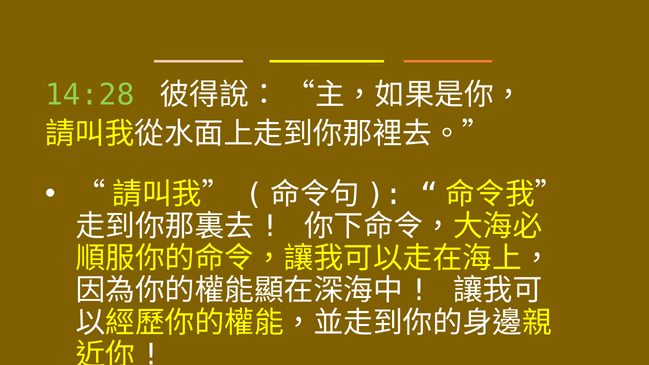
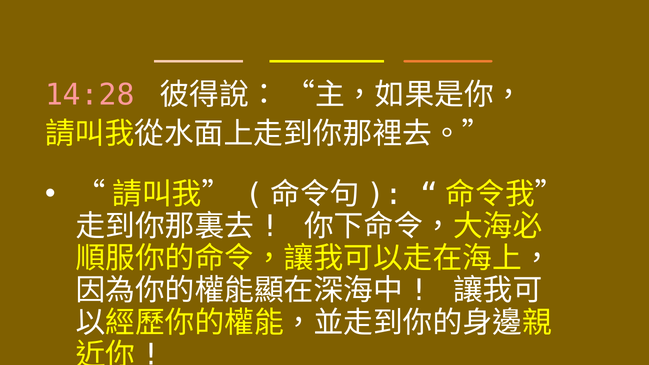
14:28 colour: light green -> pink (90, 95)
